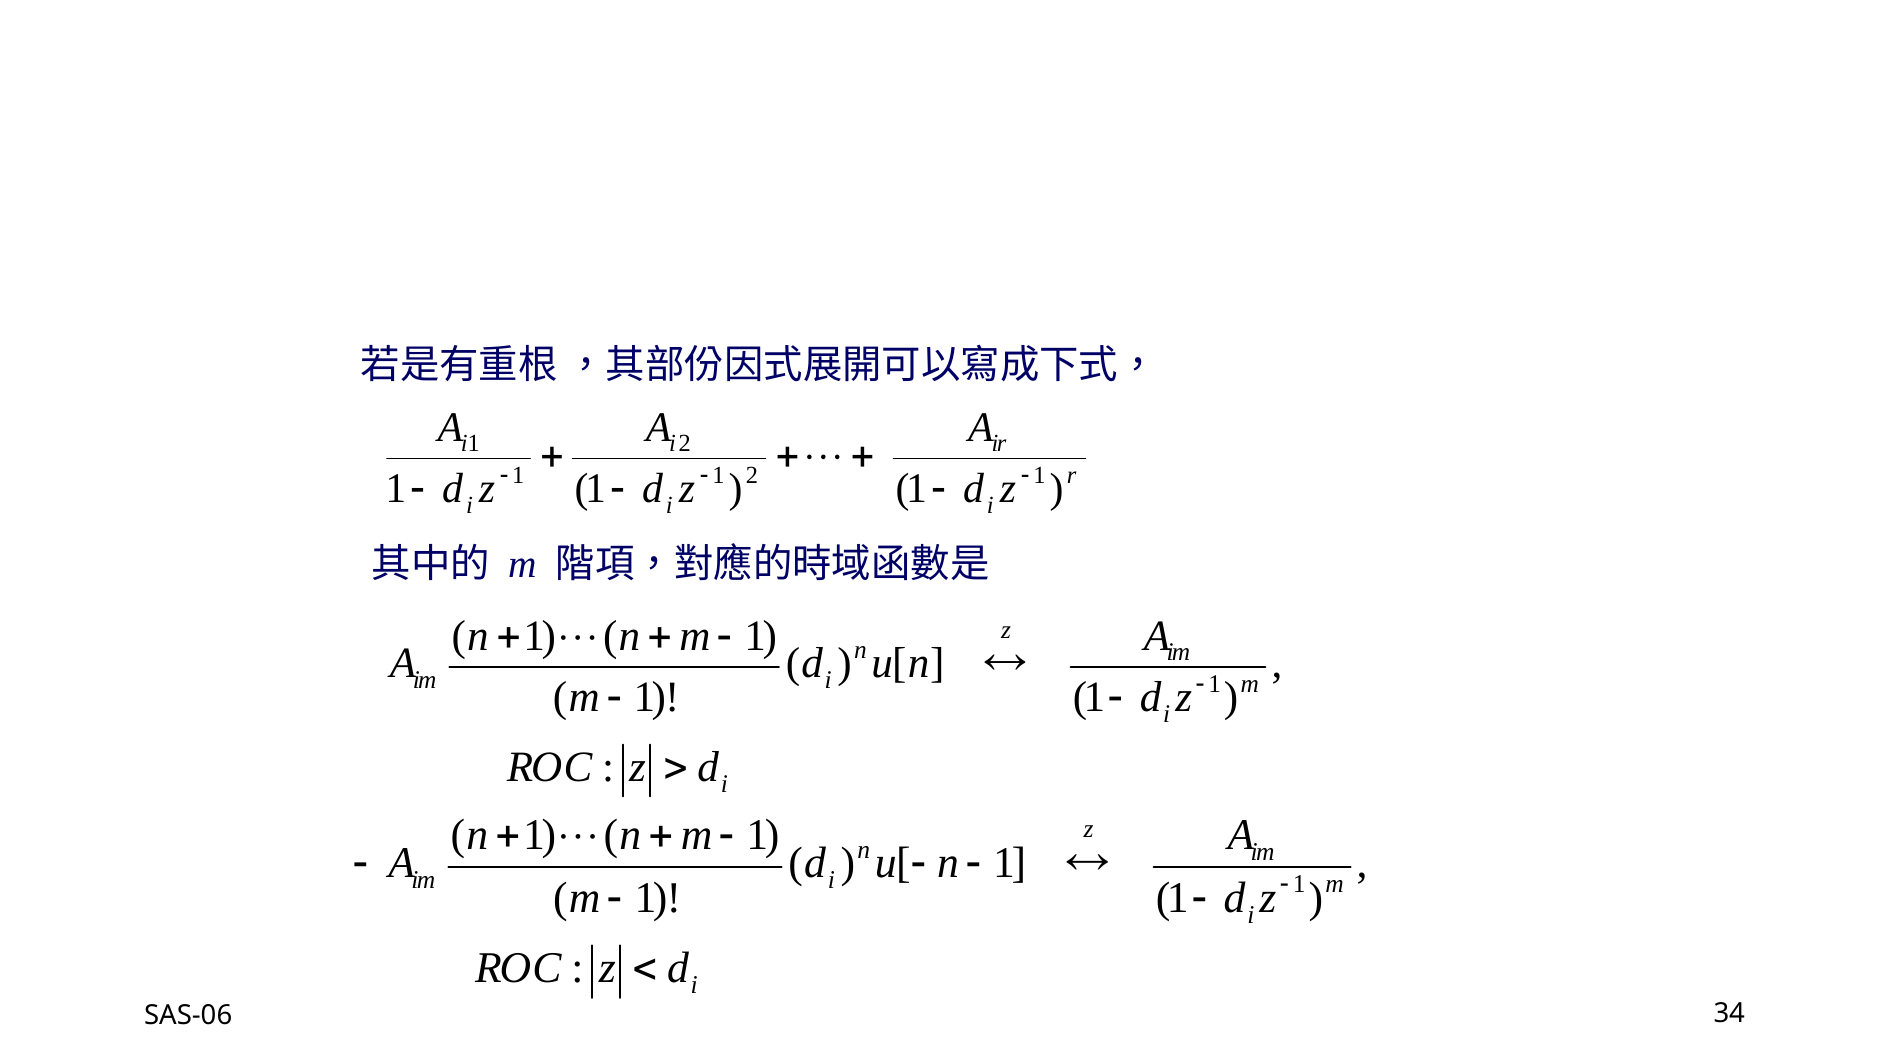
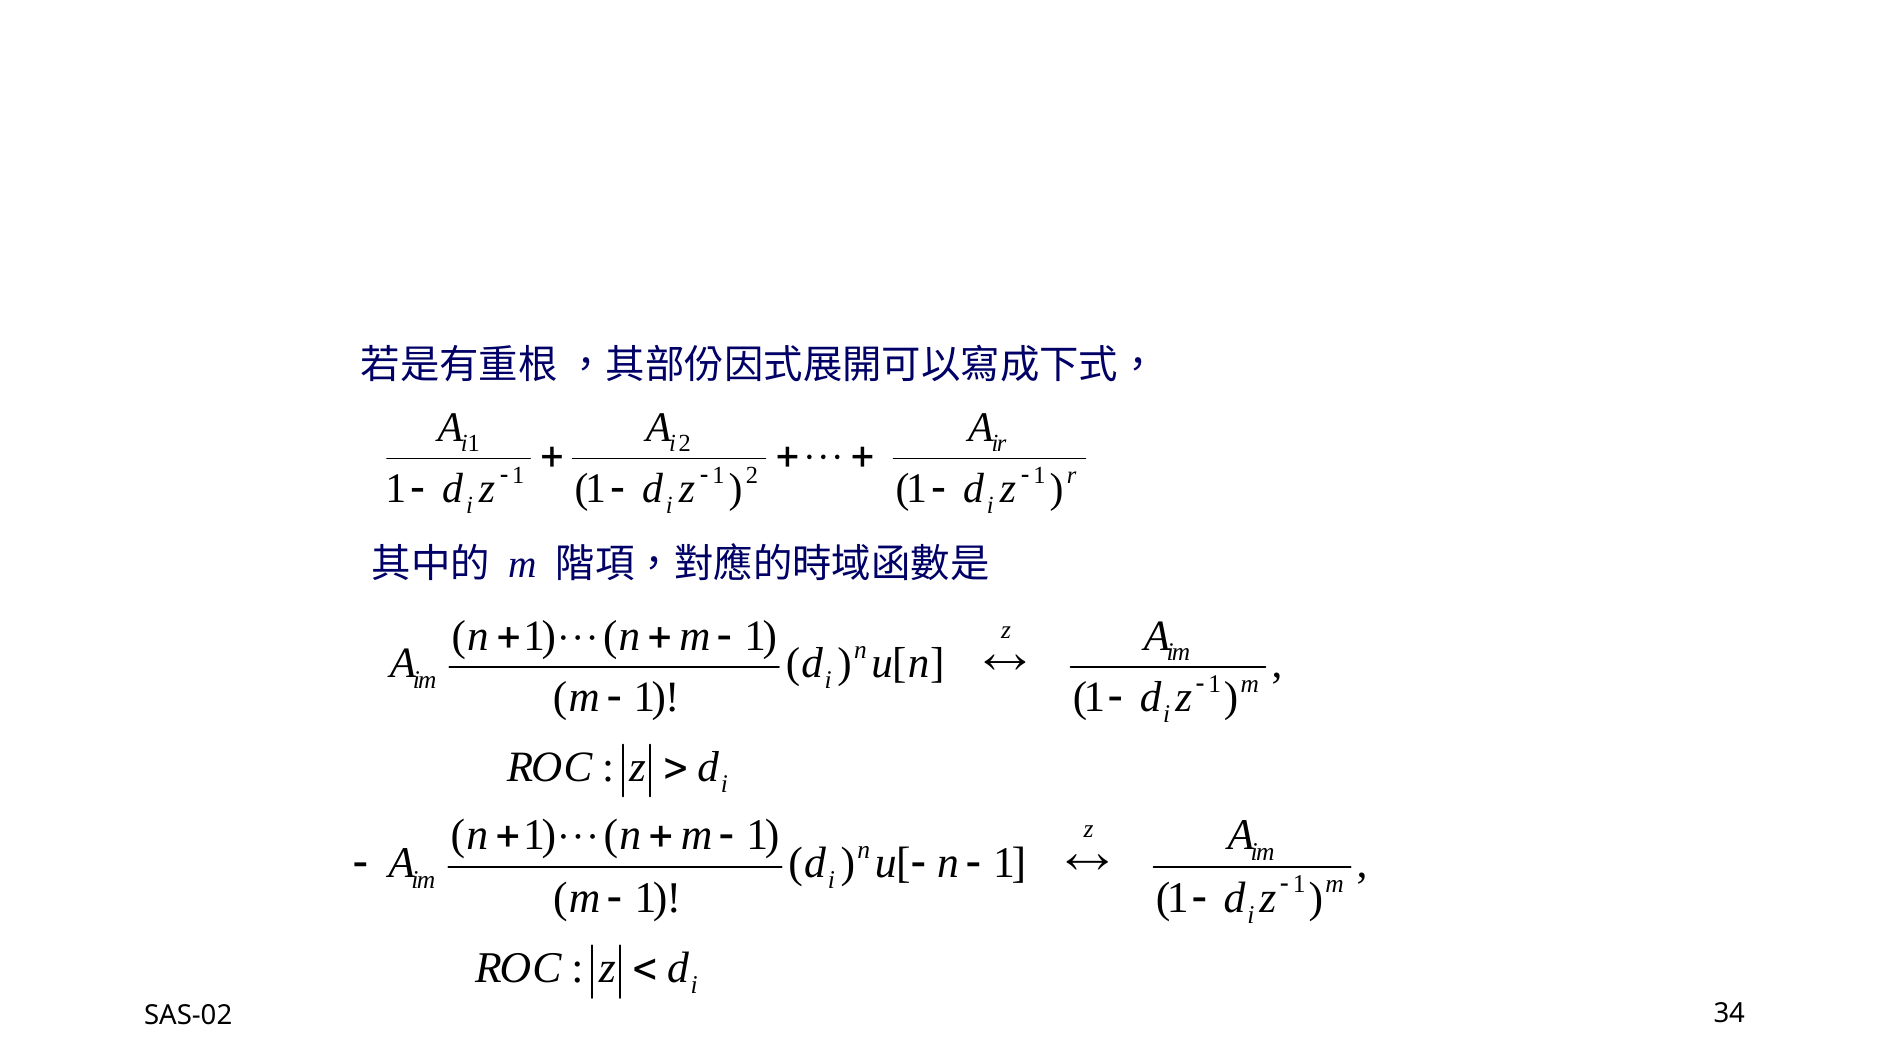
SAS-06: SAS-06 -> SAS-02 (188, 1015)
